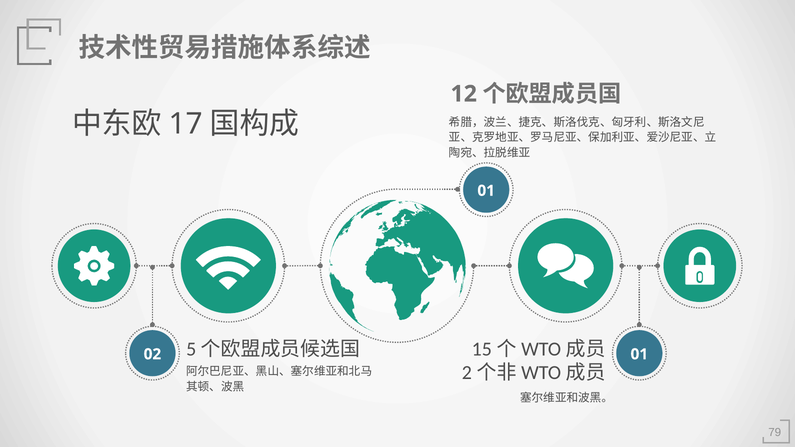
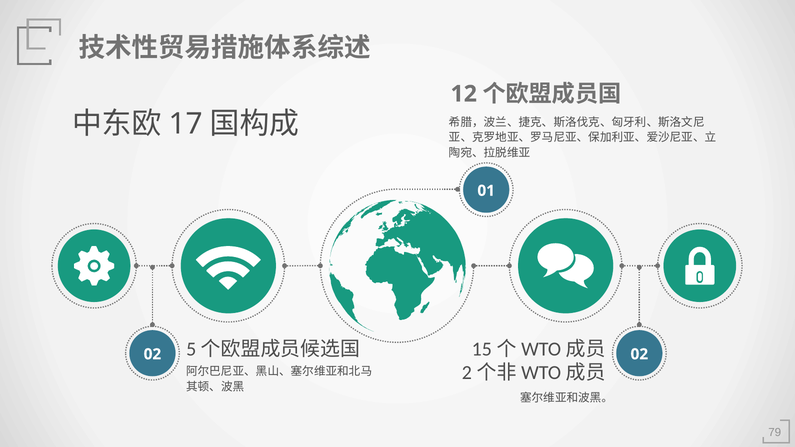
02 01: 01 -> 02 (639, 354)
